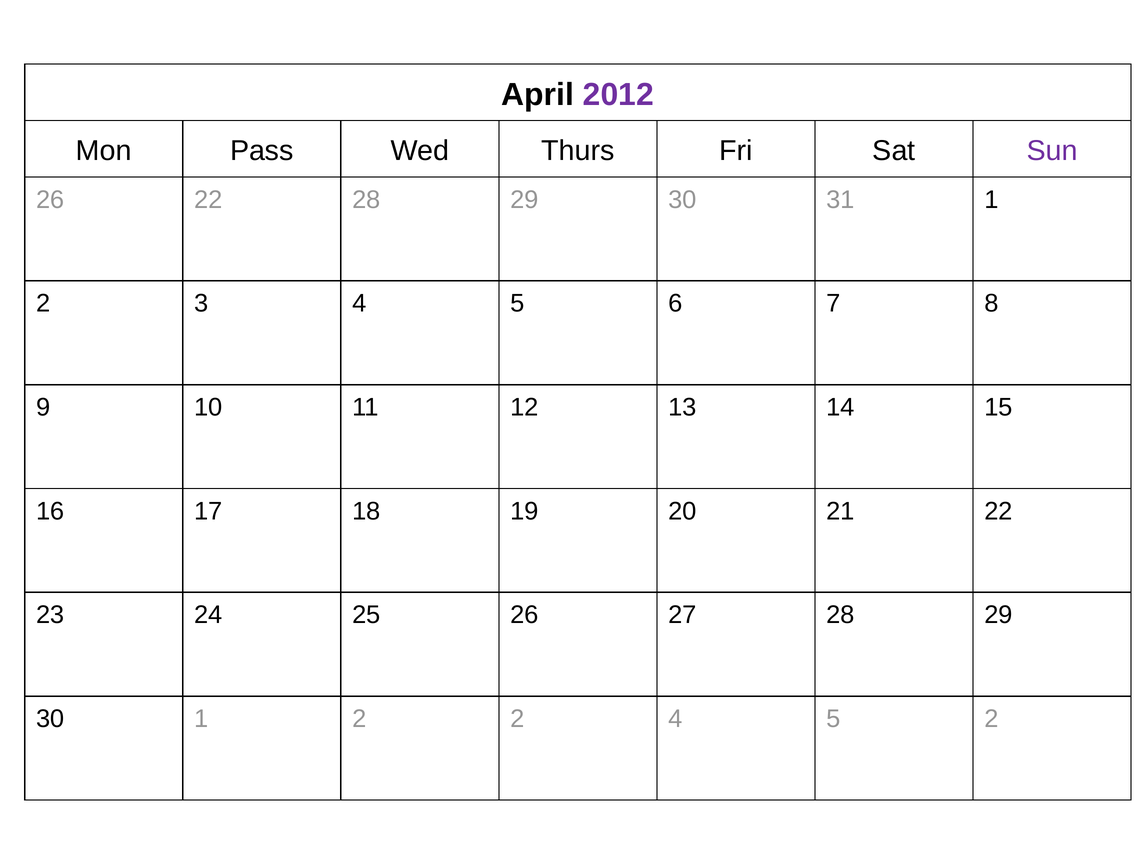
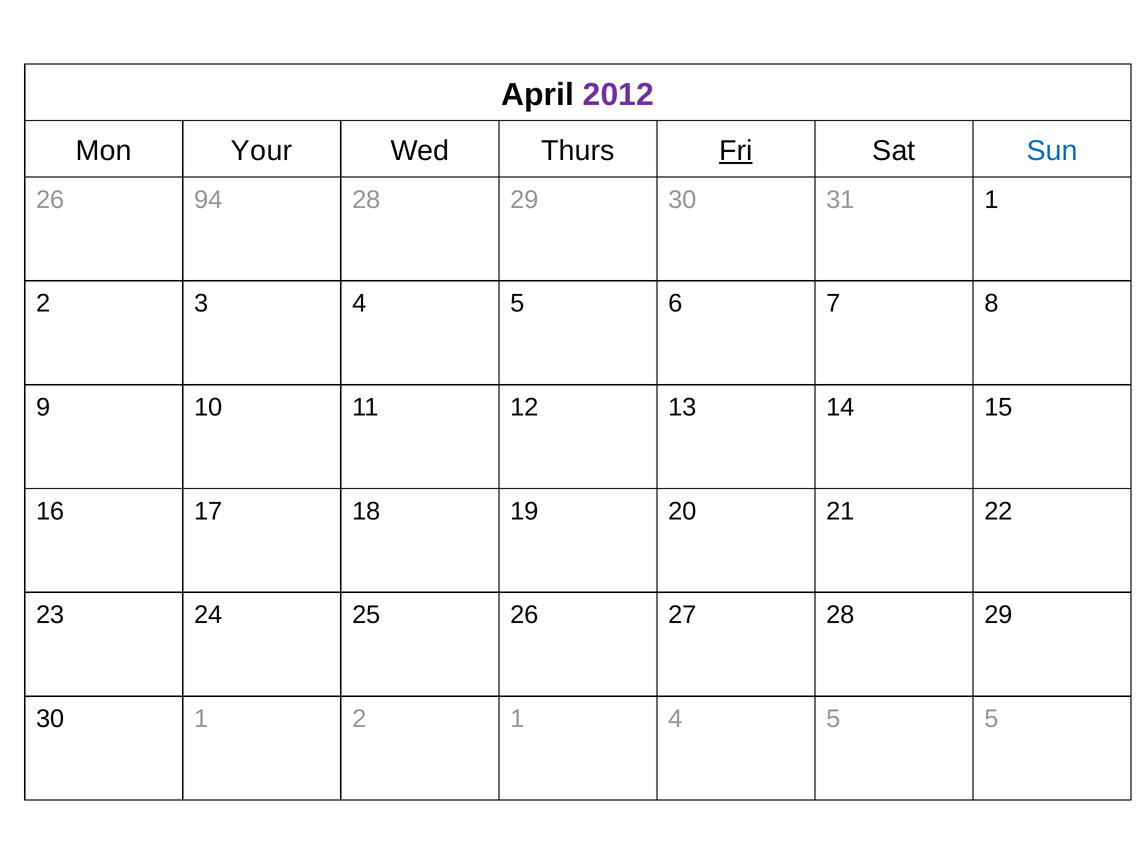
Pass: Pass -> Your (262, 151)
Fri underline: none -> present (736, 151)
Sun colour: purple -> blue (1052, 151)
26 22: 22 -> 94 (208, 200)
2: 2 -> 1 (517, 719)
5 2: 2 -> 5 (991, 719)
